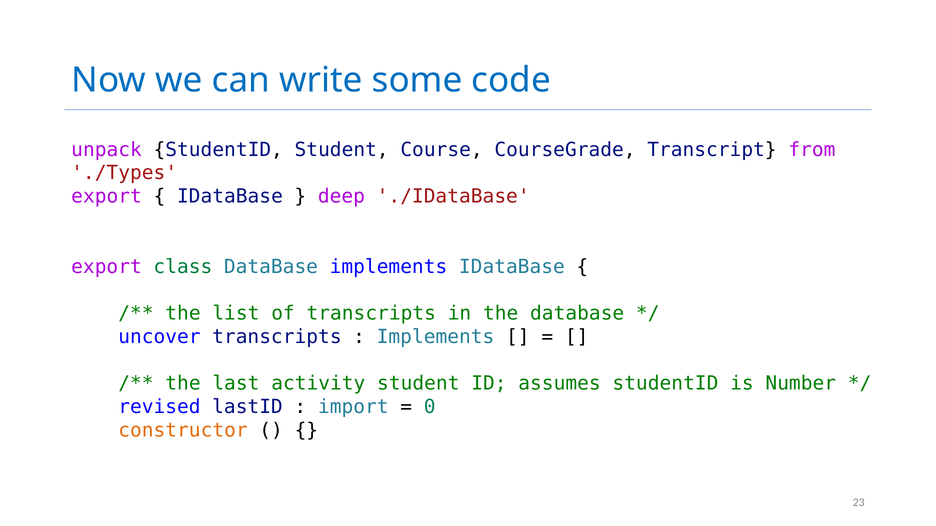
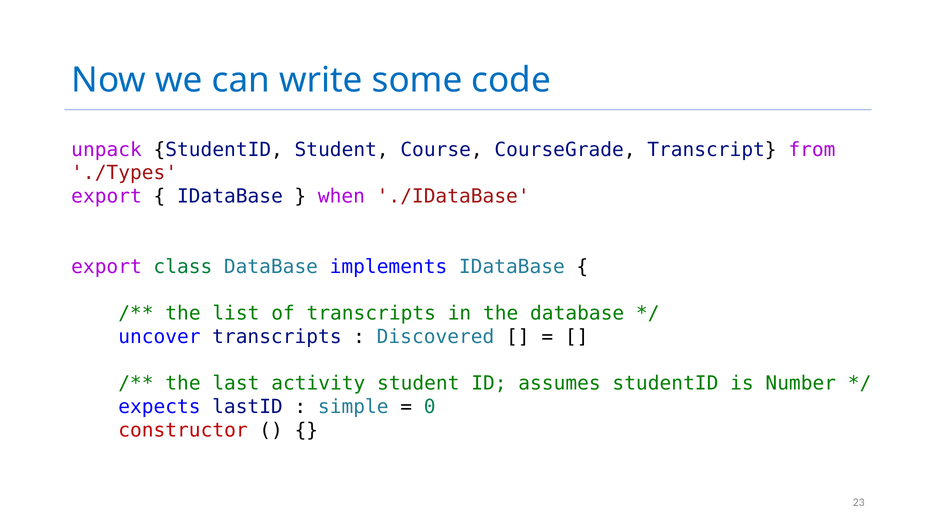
deep: deep -> when (341, 197)
Implements: Implements -> Discovered (436, 337)
revised: revised -> expects (159, 407)
import: import -> simple (353, 407)
constructor colour: orange -> red (183, 431)
